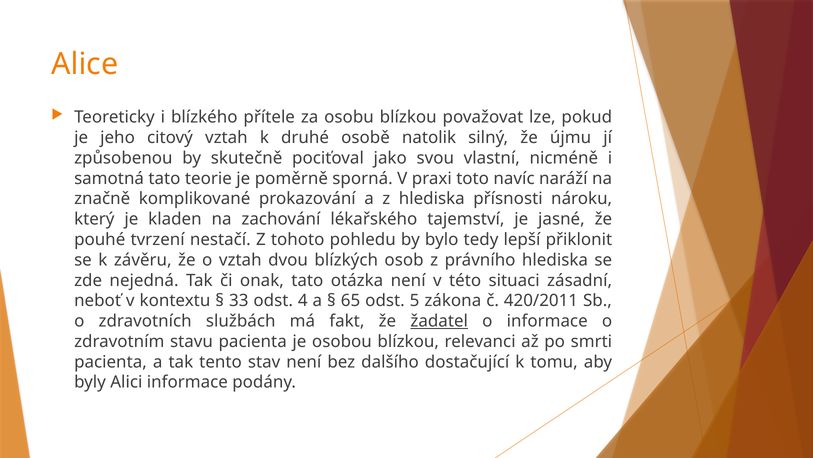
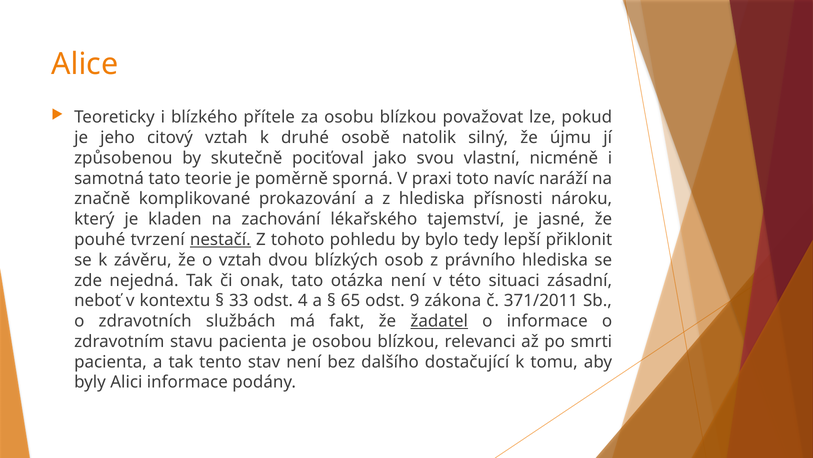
nestačí underline: none -> present (220, 239)
5: 5 -> 9 (415, 300)
420/2011: 420/2011 -> 371/2011 (541, 300)
